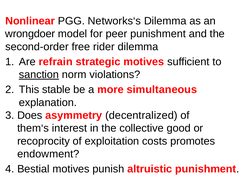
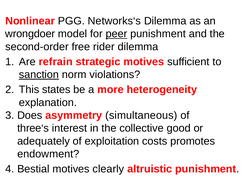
peer underline: none -> present (116, 34)
stable: stable -> states (56, 90)
simultaneous: simultaneous -> heterogeneity (162, 90)
decentralized: decentralized -> simultaneous (141, 116)
them‘s: them‘s -> three‘s (33, 129)
recoprocity: recoprocity -> adequately (44, 142)
punish: punish -> clearly (108, 169)
